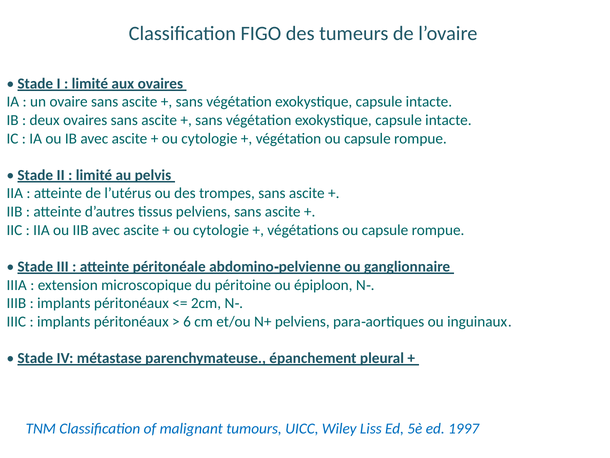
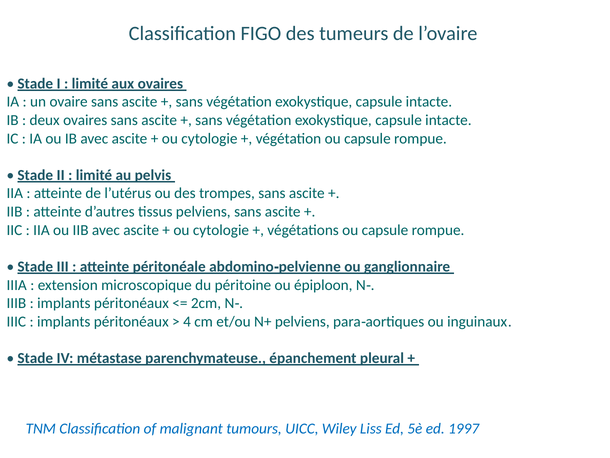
6: 6 -> 4 (187, 321)
